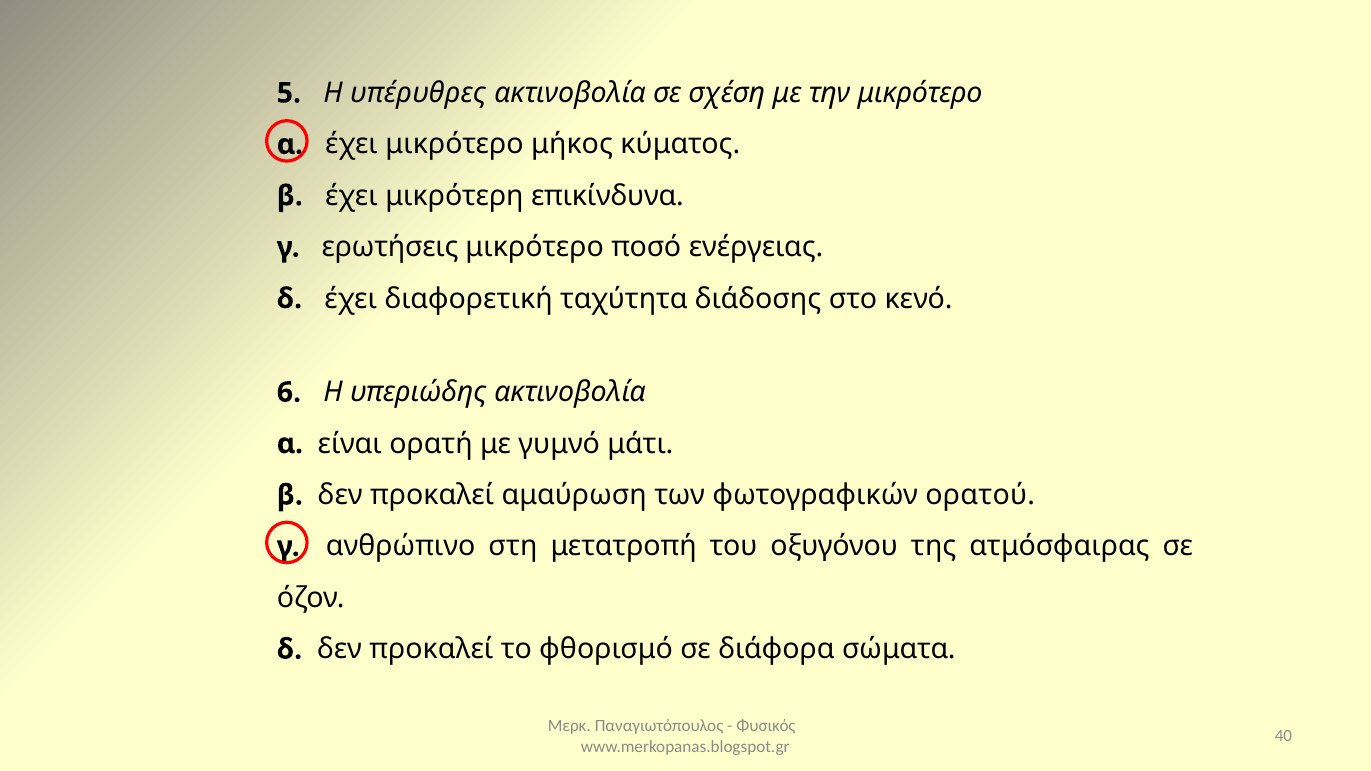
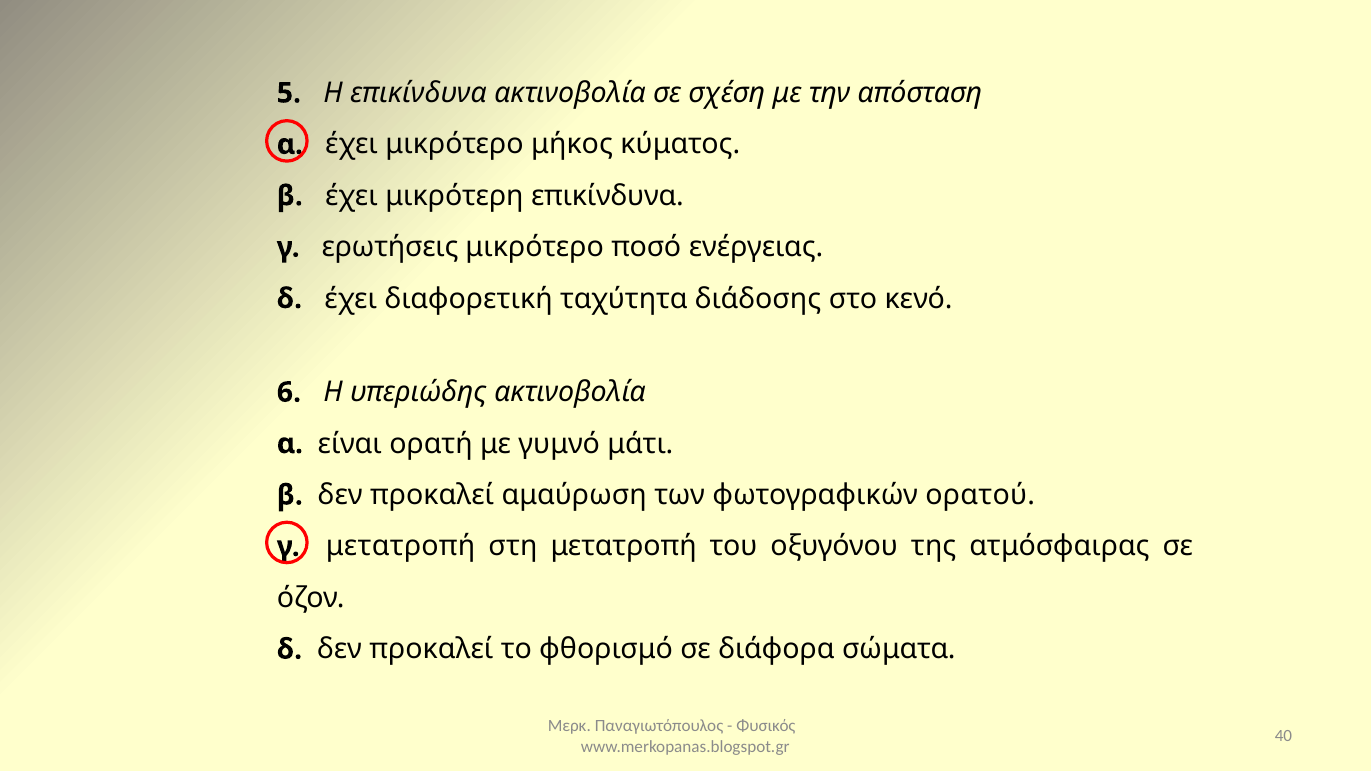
Η υπέρυθρες: υπέρυθρες -> επικίνδυνα (418, 93)
την μικρότερο: μικρότερο -> απόσταση (920, 93)
γ ανθρώπινο: ανθρώπινο -> μετατροπή (401, 547)
